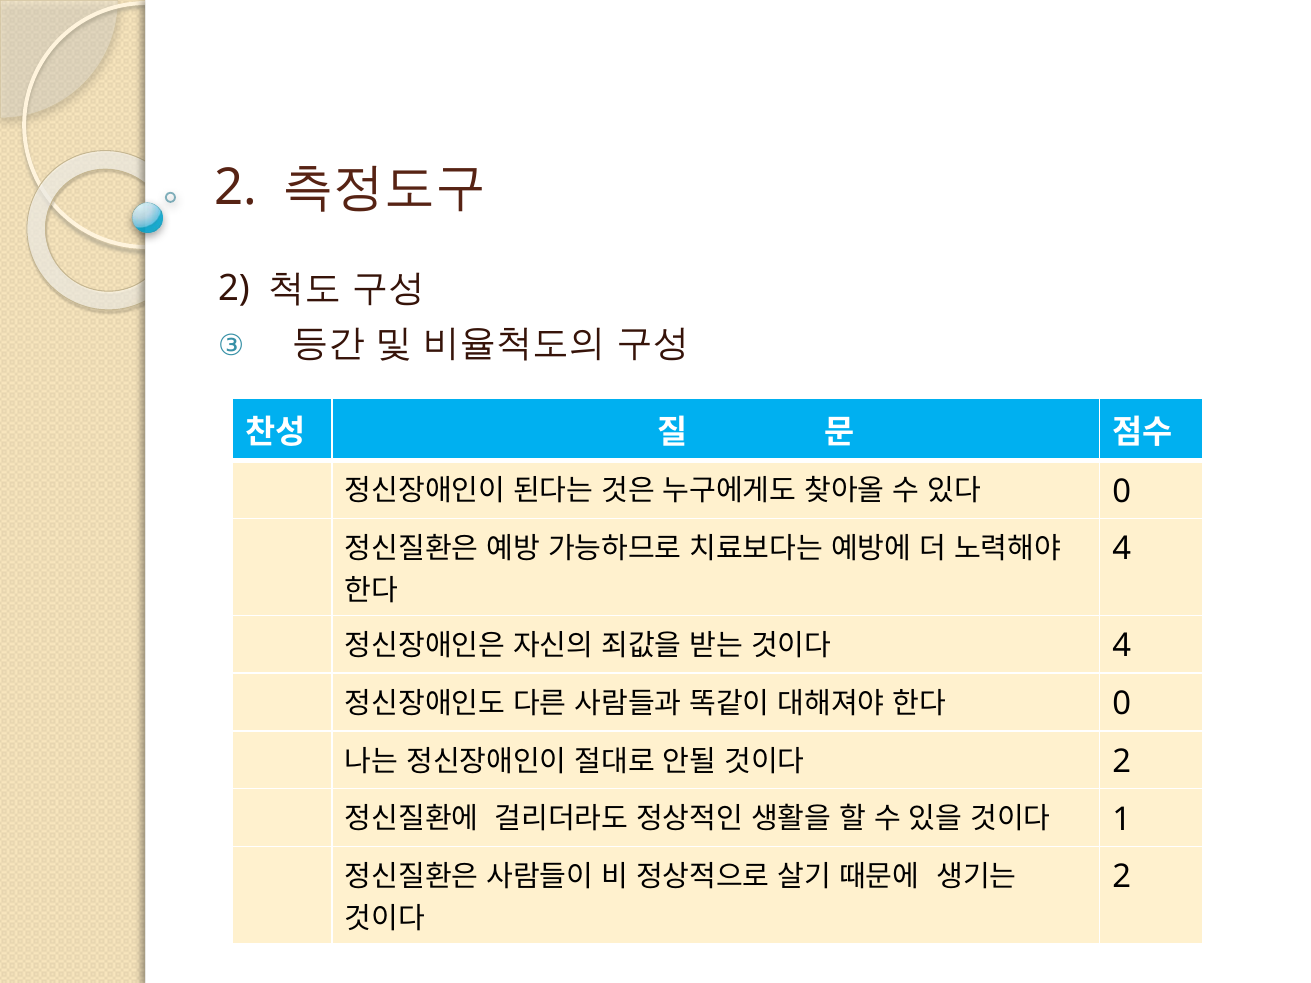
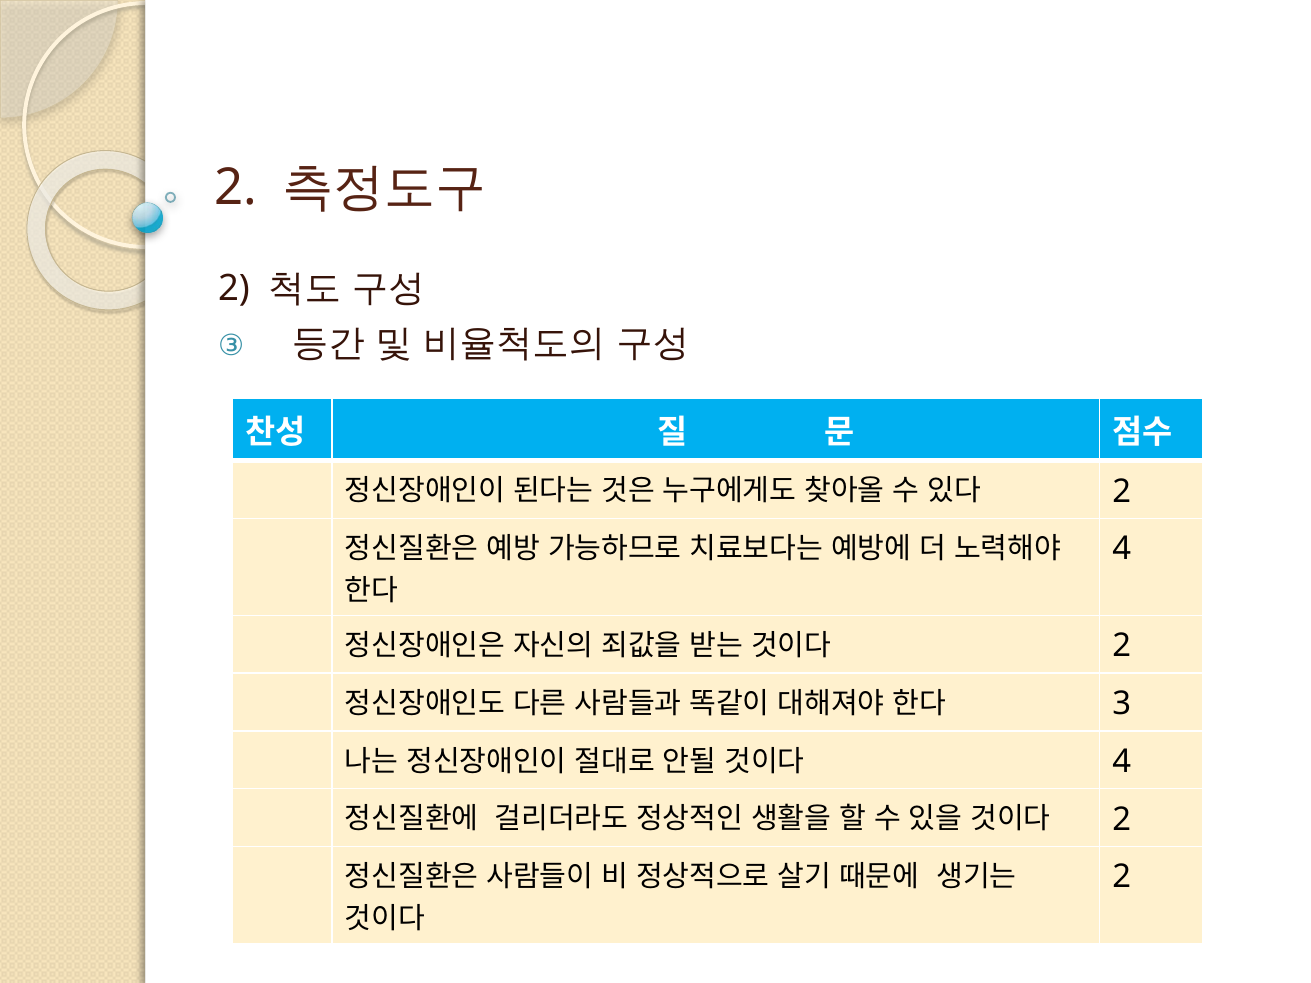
0: 0 -> 2 (1122, 491)
4: 4 -> 2 (1122, 646)
0: 0 -> 3 (1122, 704)
2: 2 -> 4 (1122, 762)
1: 1 -> 2 (1122, 819)
